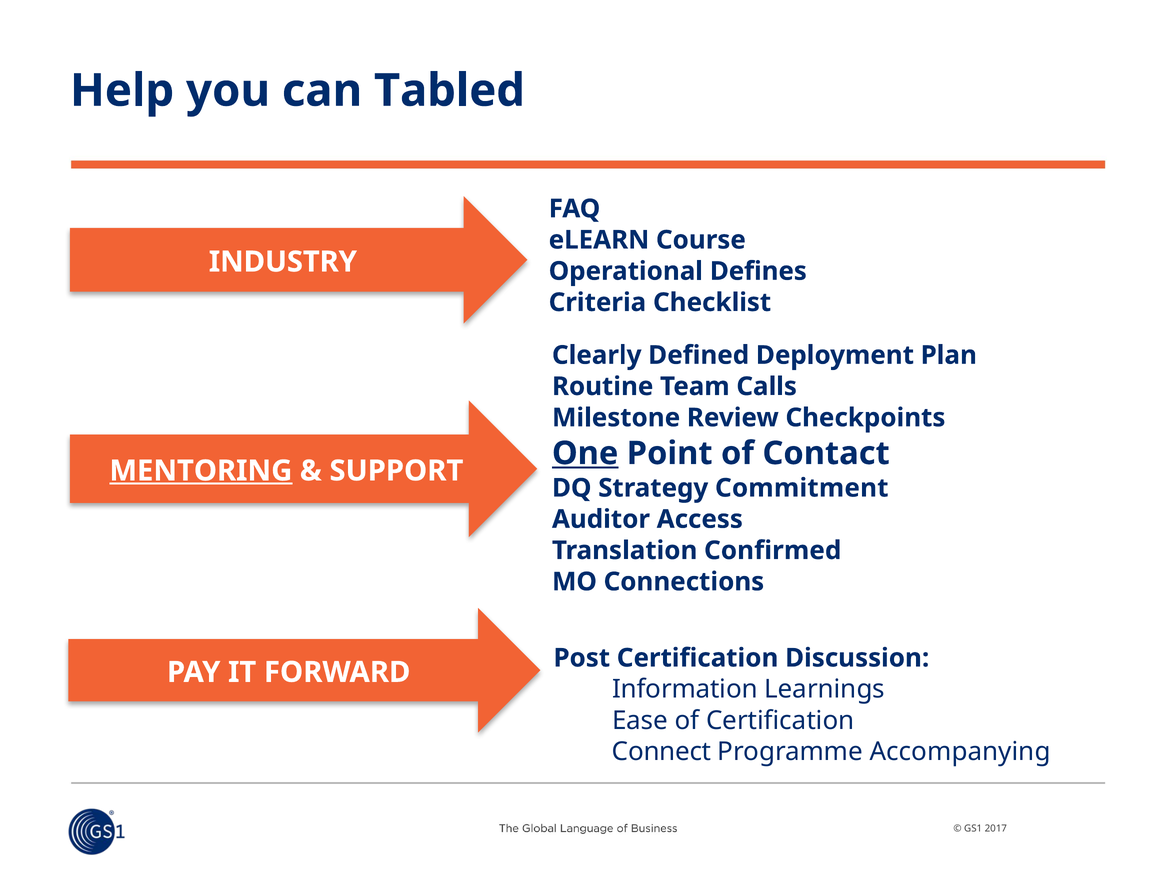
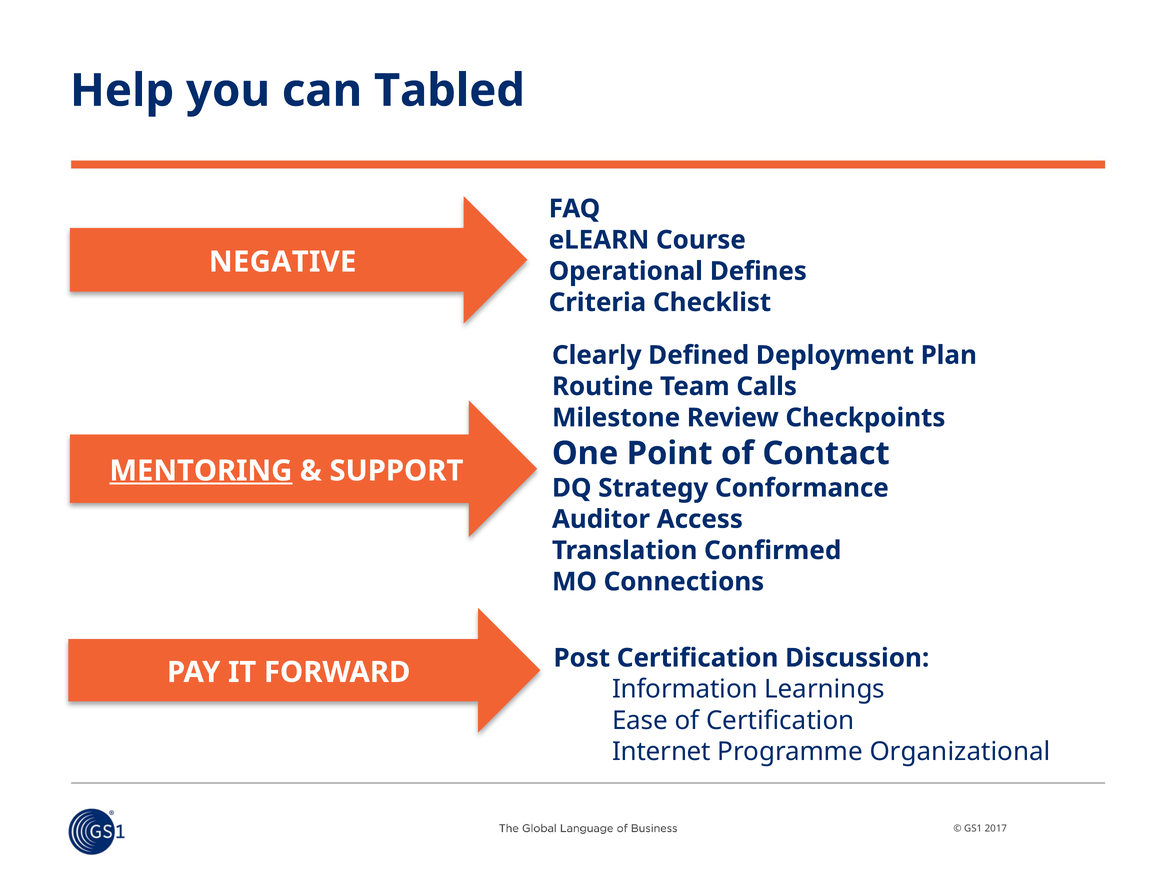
INDUSTRY: INDUSTRY -> NEGATIVE (283, 262)
One underline: present -> none (585, 453)
Commitment: Commitment -> Conformance (802, 488)
Connect: Connect -> Internet (661, 752)
Accompanying: Accompanying -> Organizational (960, 752)
